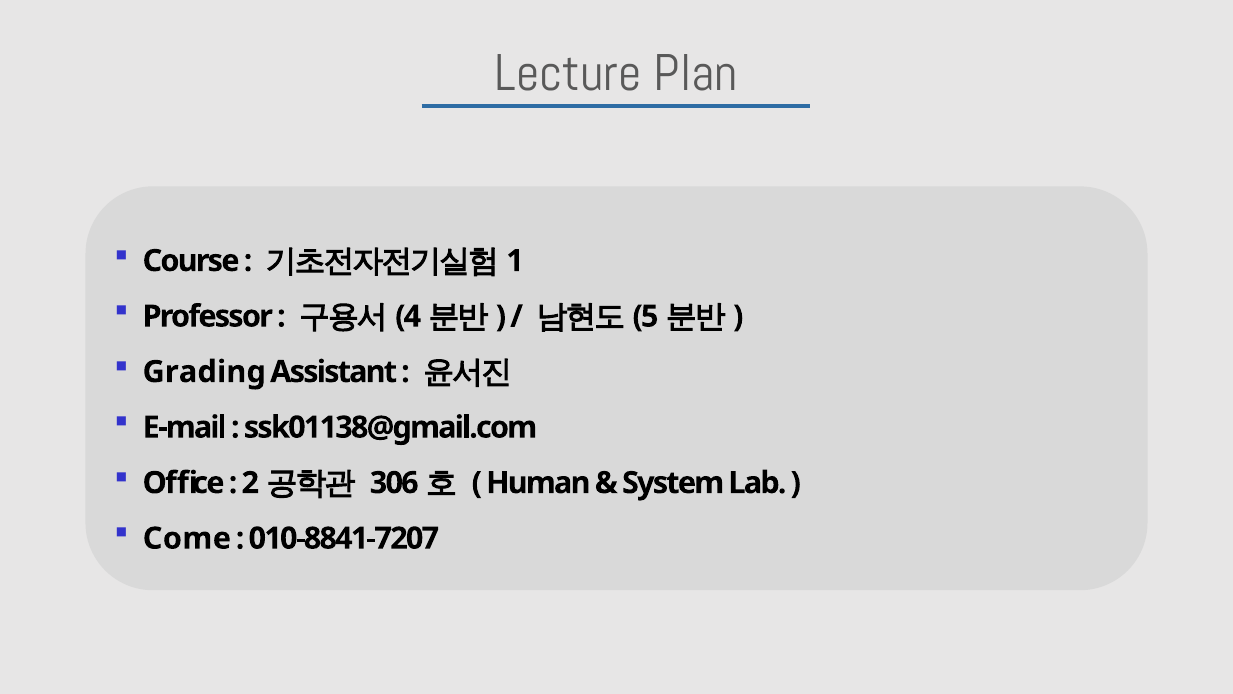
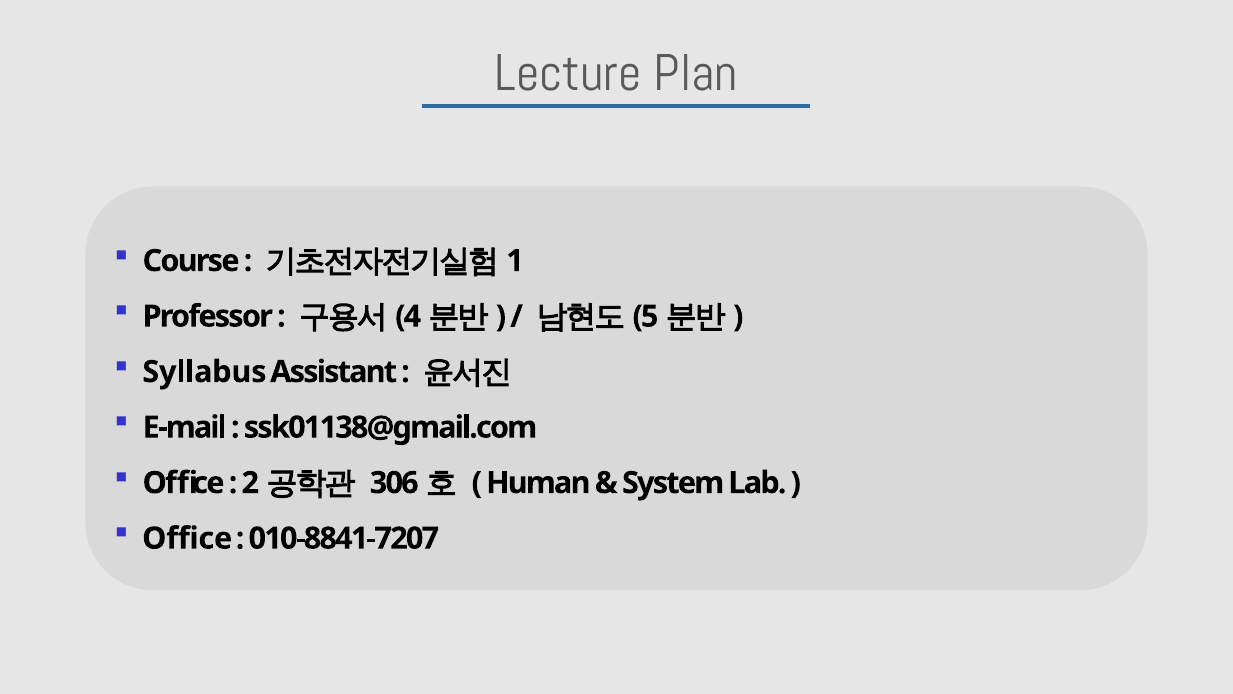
Grading: Grading -> Syllabus (204, 372)
Come: Come -> Office (187, 538)
